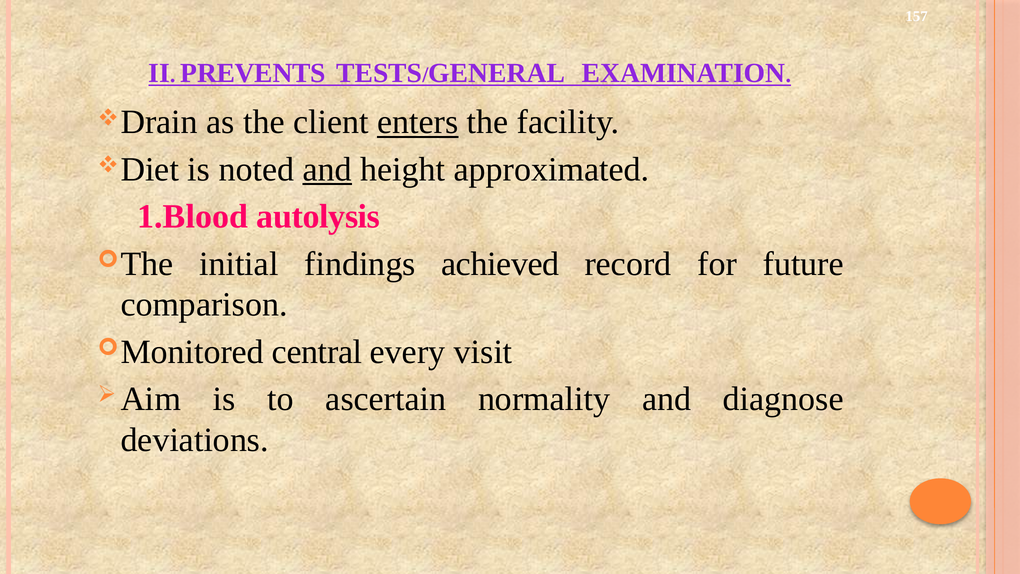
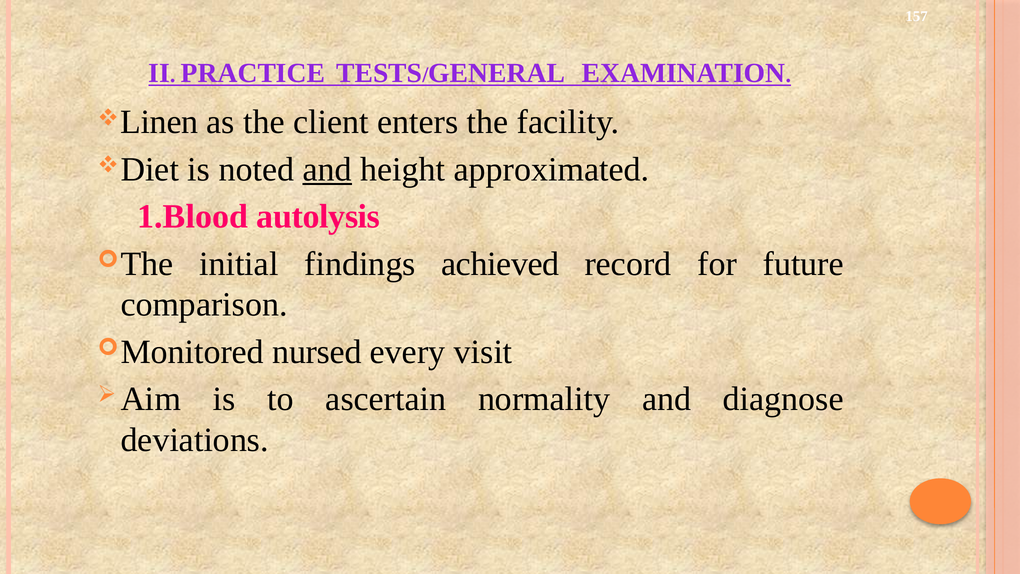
PREVENTS: PREVENTS -> PRACTICE (253, 73)
Drain: Drain -> Linen (159, 122)
enters underline: present -> none (418, 122)
central: central -> nursed (317, 352)
